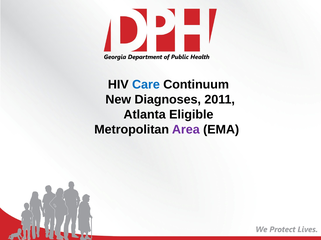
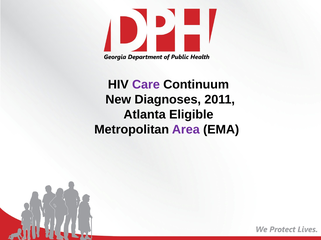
Care colour: blue -> purple (146, 85)
